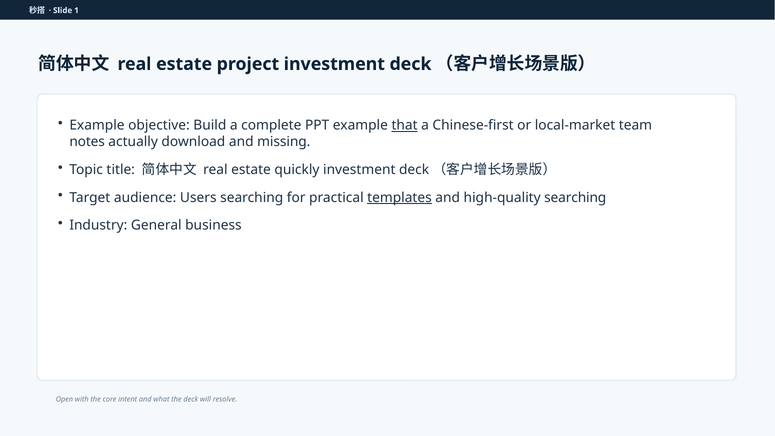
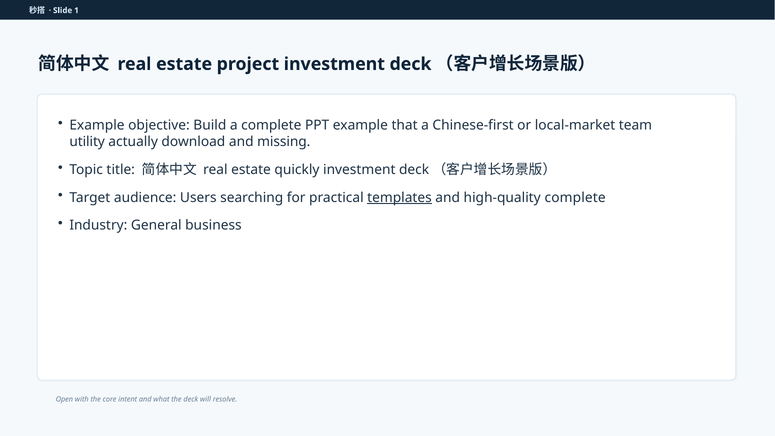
that underline: present -> none (405, 125)
notes: notes -> utility (87, 142)
high-quality searching: searching -> complete (575, 197)
